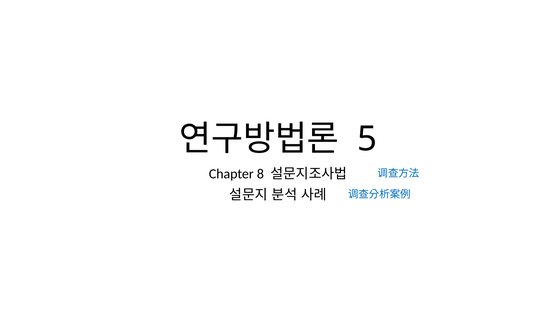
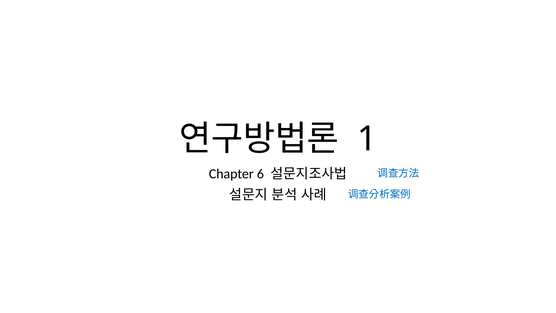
5: 5 -> 1 (367, 139)
8: 8 -> 6 (260, 174)
